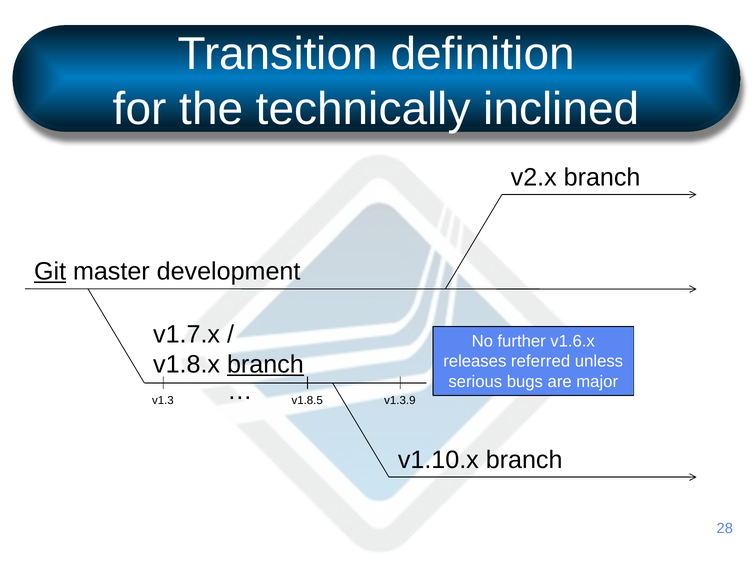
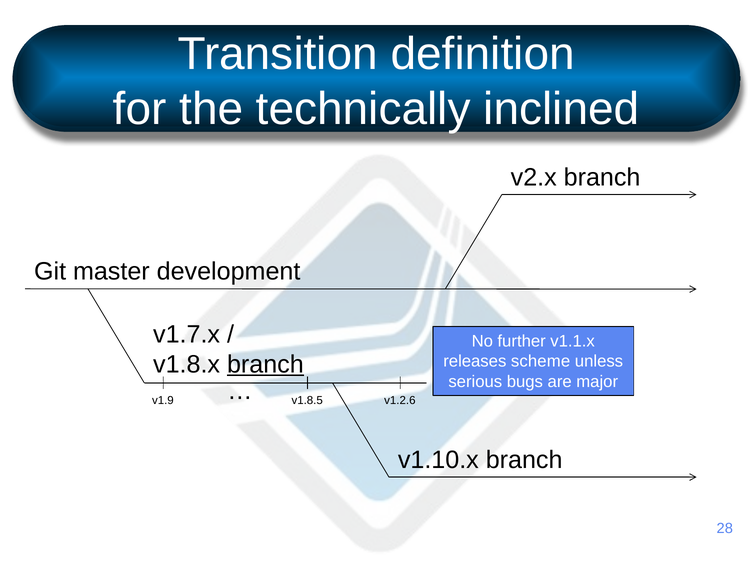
Git underline: present -> none (50, 272)
v1.6.x: v1.6.x -> v1.1.x (573, 341)
referred: referred -> scheme (541, 361)
v1.3.9: v1.3.9 -> v1.2.6 (400, 400)
v1.3: v1.3 -> v1.9 (163, 400)
